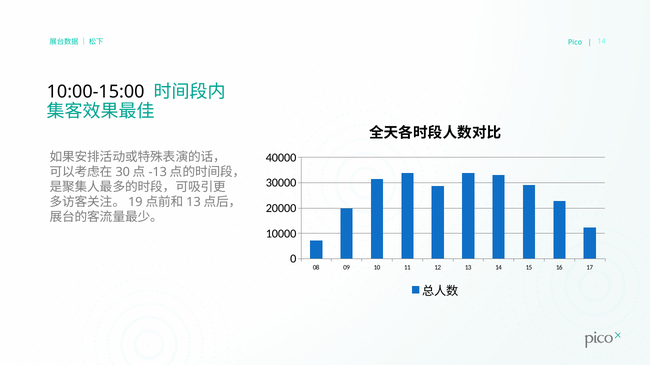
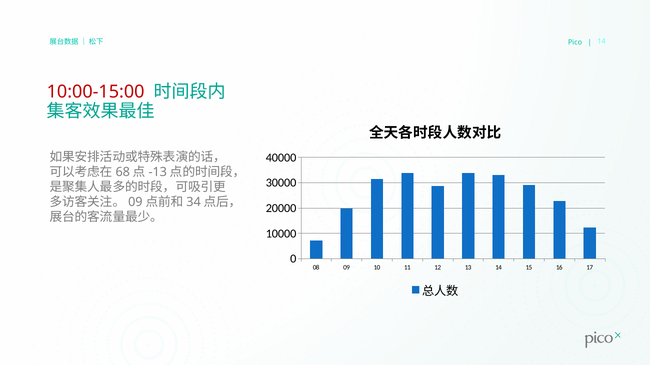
10:00-15:00 colour: black -> red (96, 92)
30: 30 -> 68 (123, 172)
19: 19 -> 09 (135, 203)
13: 13 -> 34 (194, 203)
